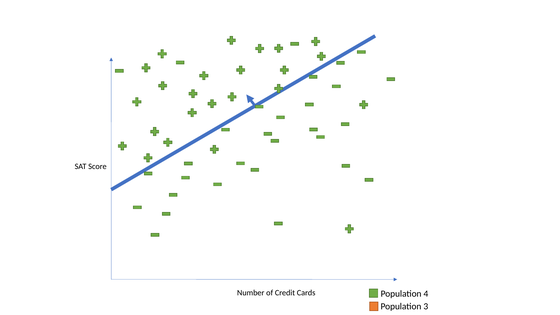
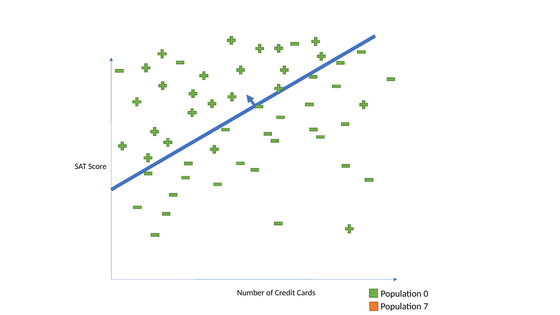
4: 4 -> 0 (426, 294)
3: 3 -> 7 (426, 306)
